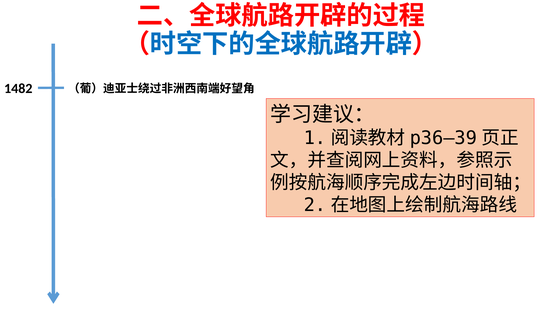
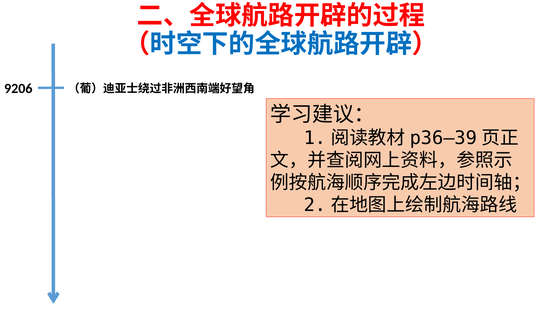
1482: 1482 -> 9206 (18, 89)
